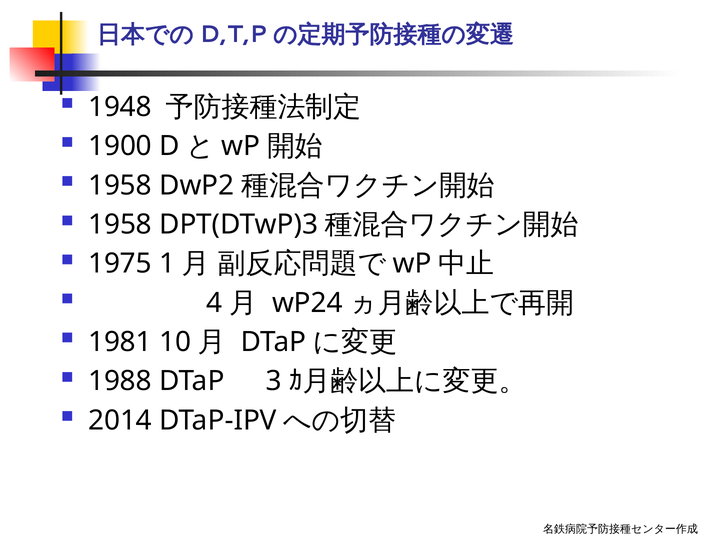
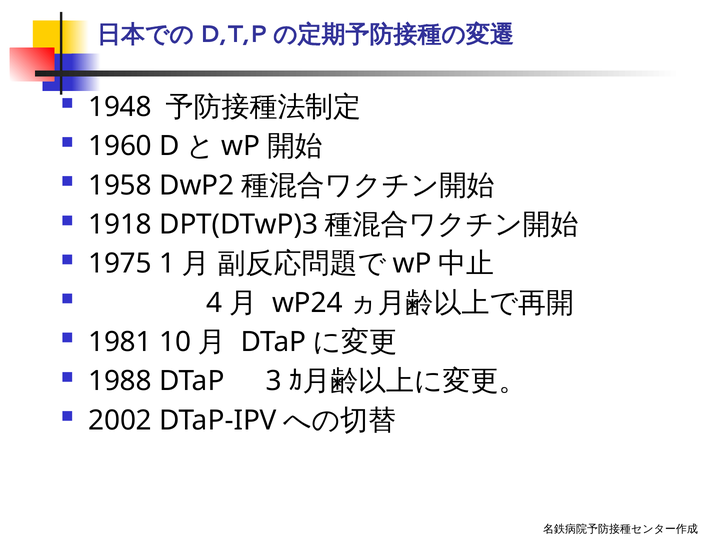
1900: 1900 -> 1960 (120, 146)
1958: 1958 -> 1918 (120, 225)
2014: 2014 -> 2002 (120, 421)
